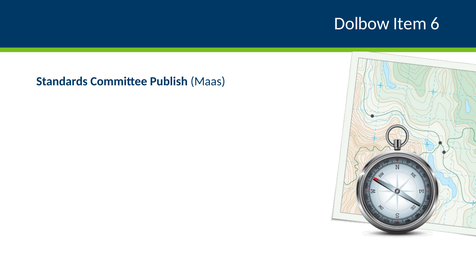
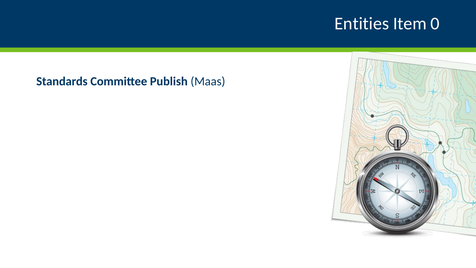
Dolbow: Dolbow -> Entities (362, 24)
6: 6 -> 0 (435, 24)
